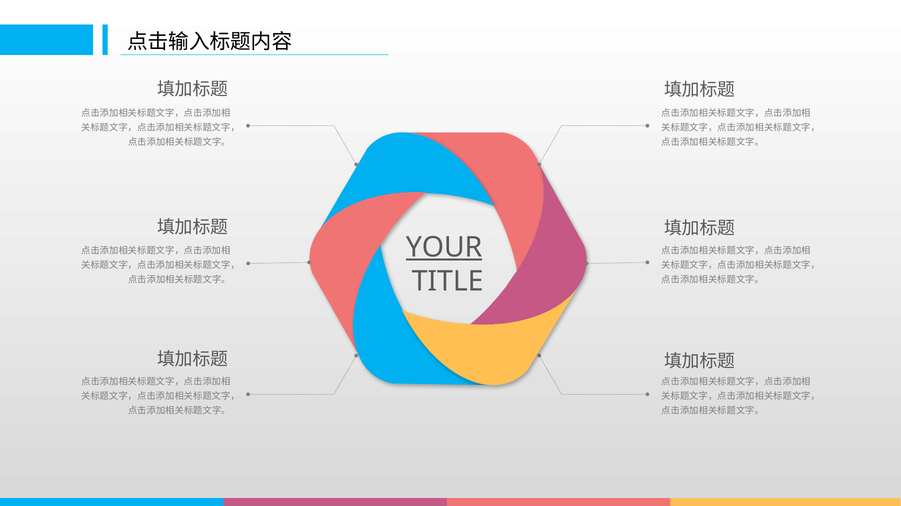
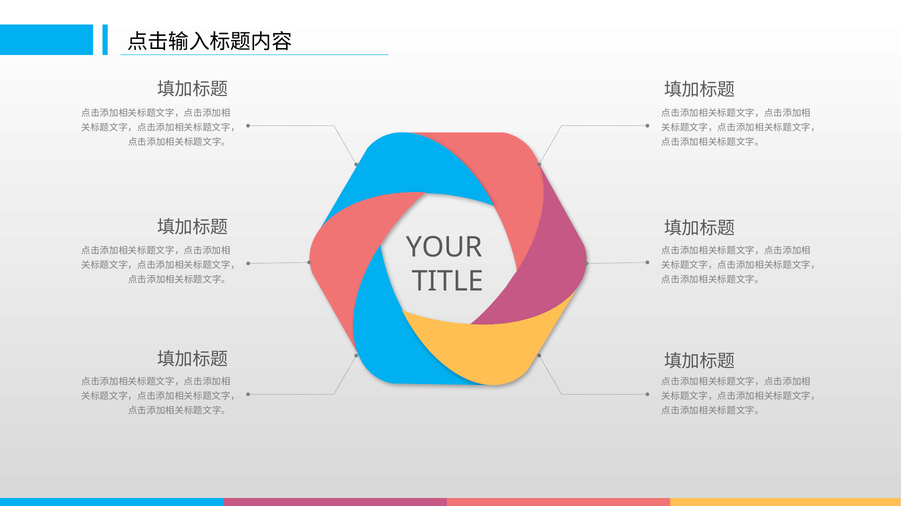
YOUR underline: present -> none (444, 248)
